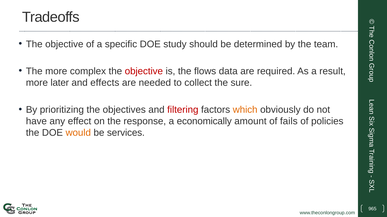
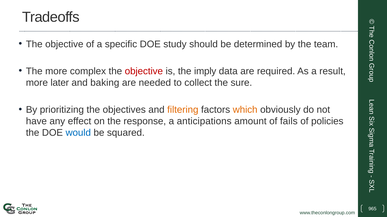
flows: flows -> imply (205, 71)
effects: effects -> baking (105, 83)
filtering colour: red -> orange (183, 110)
economically: economically -> anticipations (204, 122)
would colour: orange -> blue (78, 133)
services: services -> squared (126, 133)
